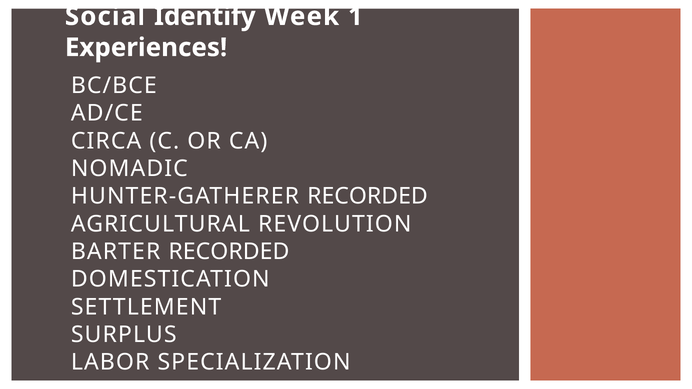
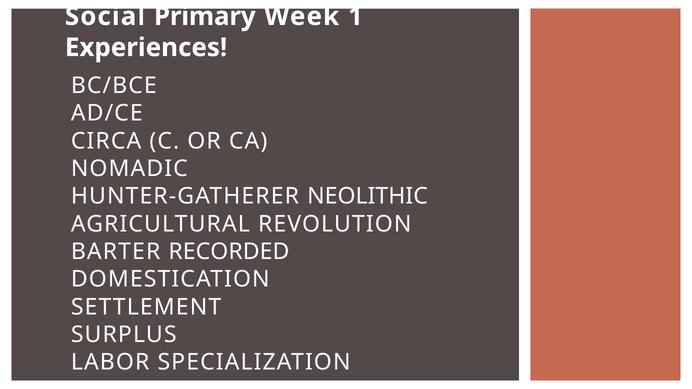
Identify: Identify -> Primary (205, 16)
HUNTER-GATHERER RECORDED: RECORDED -> NEOLITHIC (367, 196)
